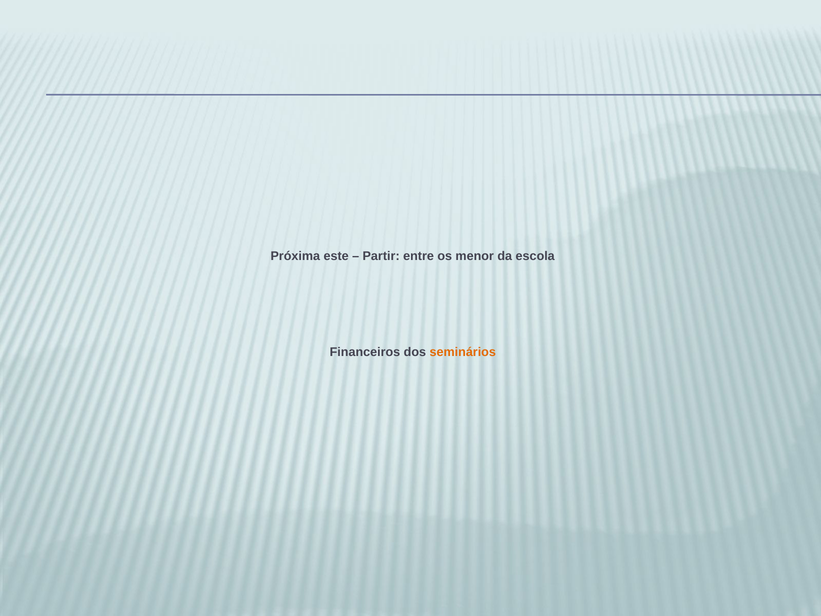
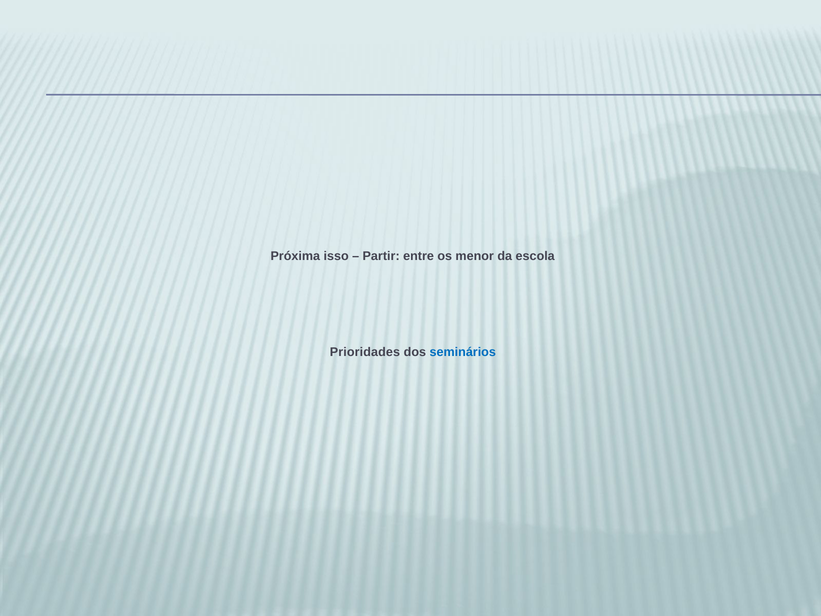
este: este -> isso (336, 256)
Financeiros: Financeiros -> Prioridades (365, 352)
seminários colour: orange -> blue (463, 352)
